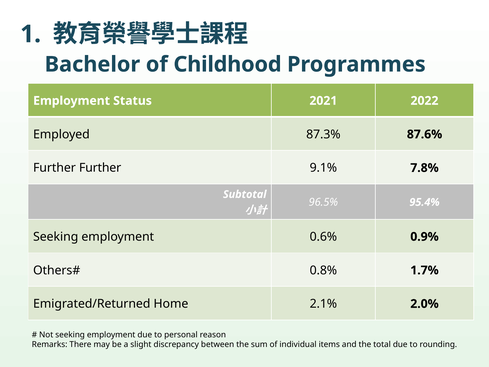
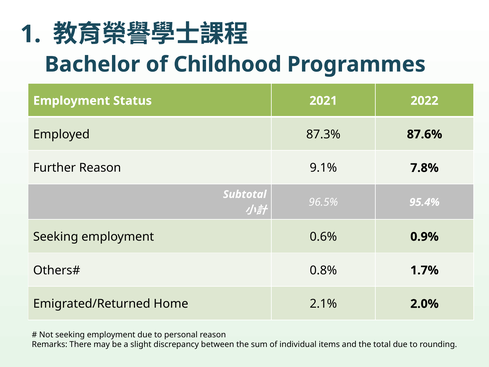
Further Further: Further -> Reason (100, 168)
